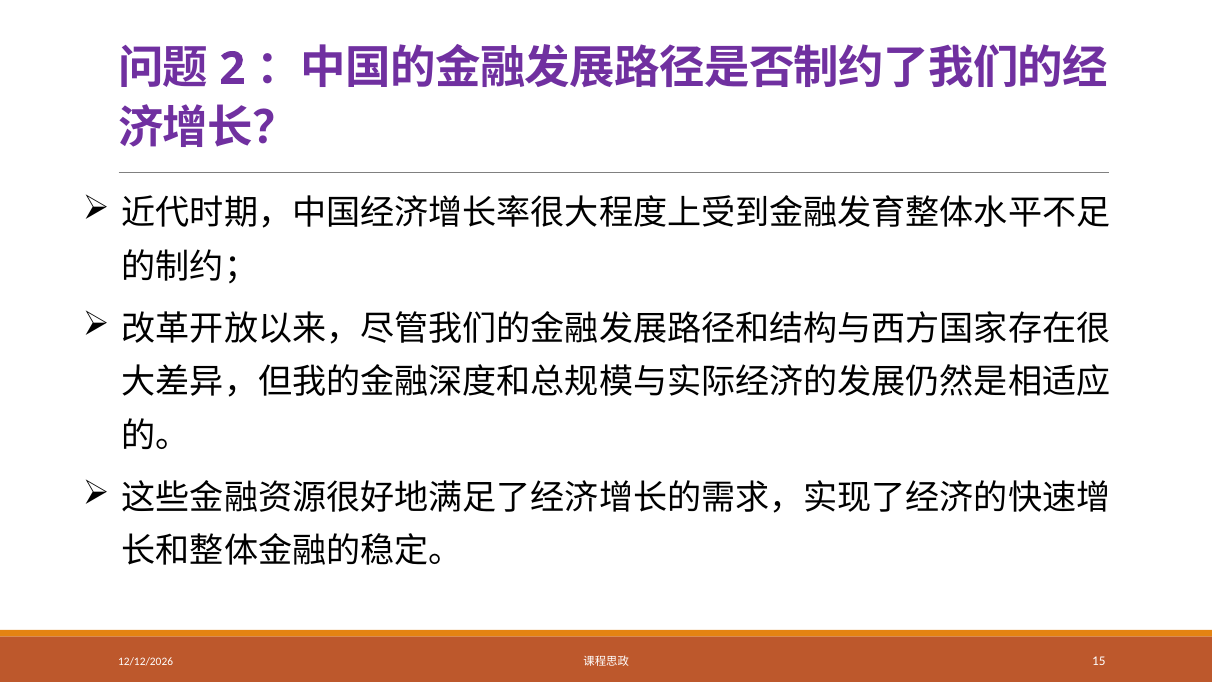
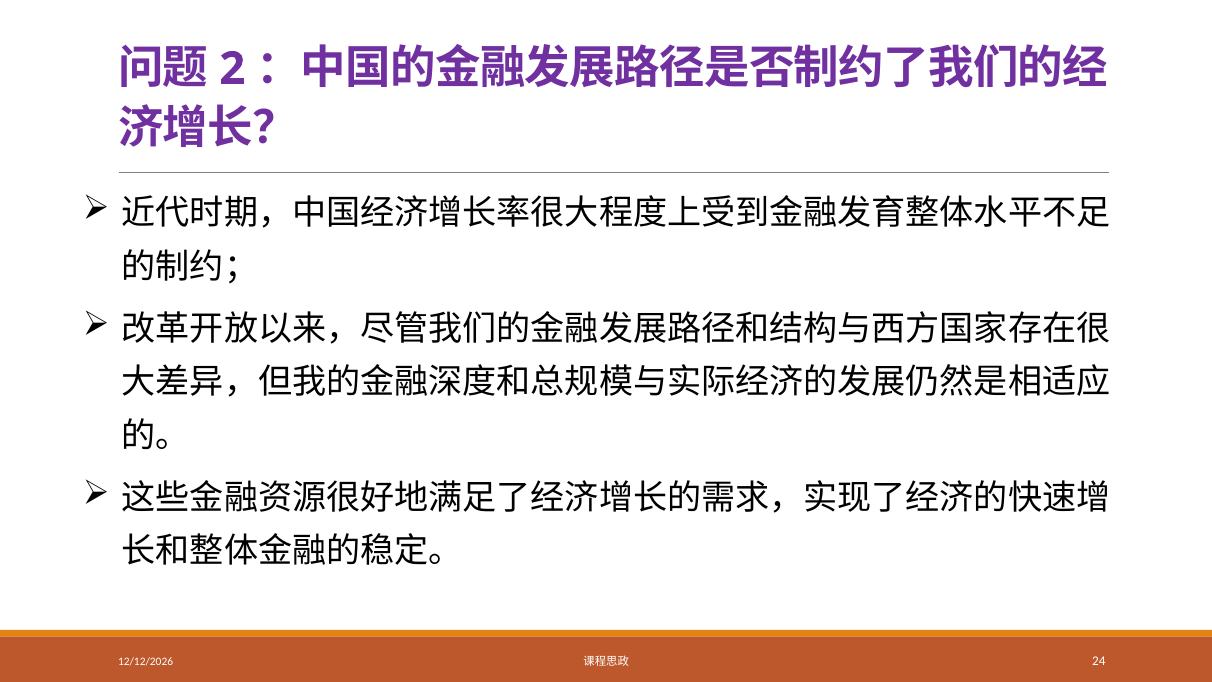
15: 15 -> 24 (1099, 661)
